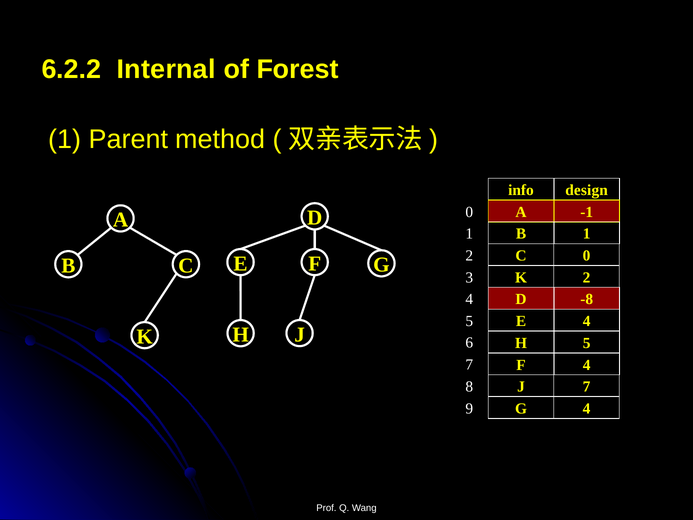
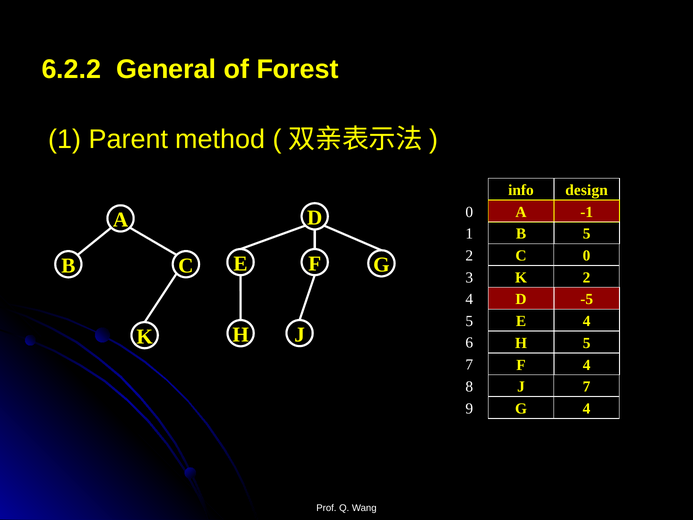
Internal: Internal -> General (166, 69)
B 1: 1 -> 5 (587, 234)
-8: -8 -> -5 (587, 299)
